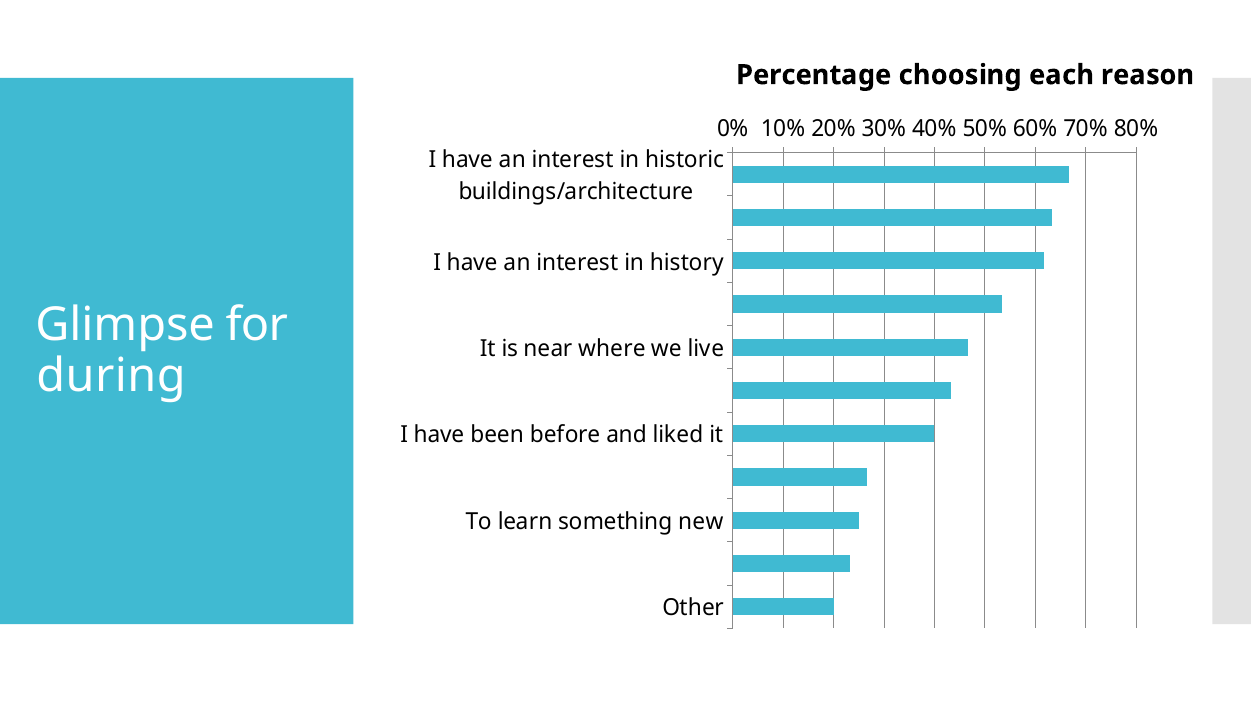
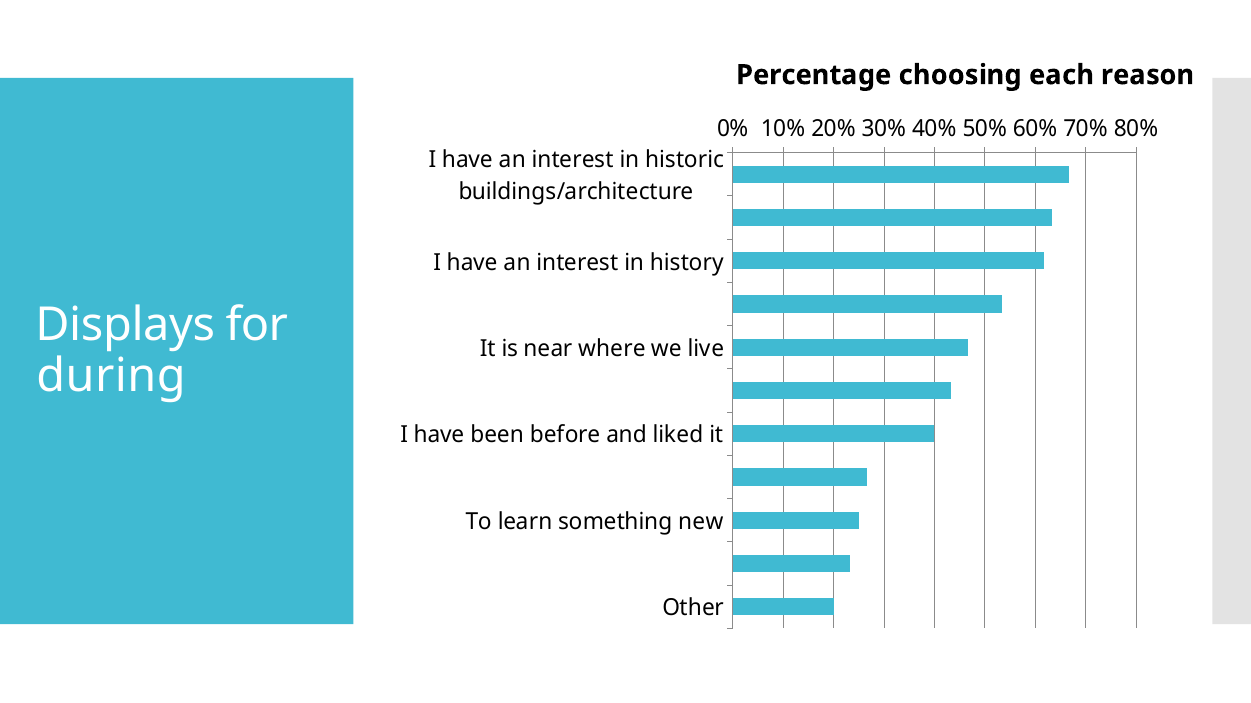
Glimpse: Glimpse -> Displays (125, 326)
